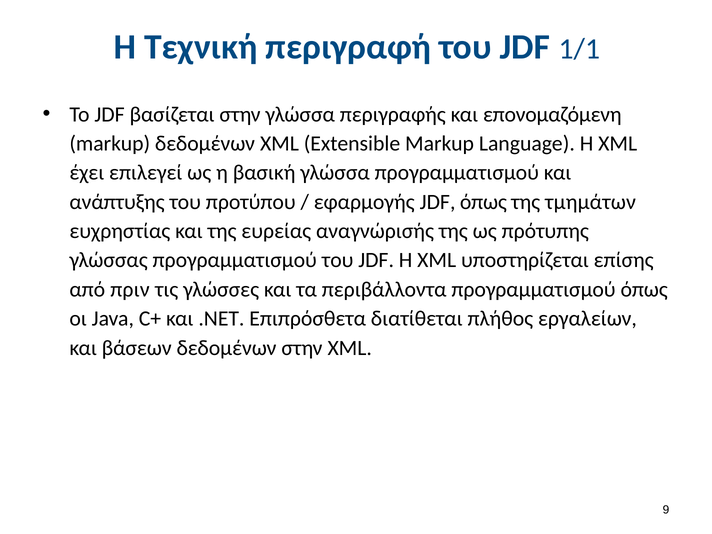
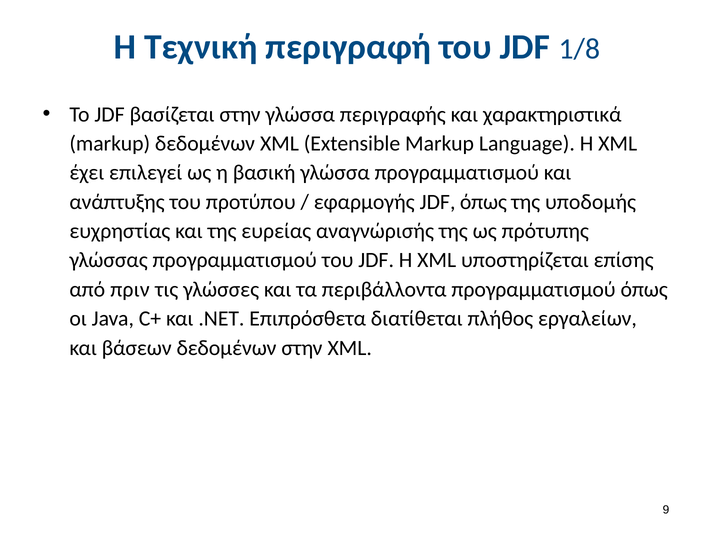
1/1: 1/1 -> 1/8 (579, 49)
επονομαζόμενη: επονομαζόμενη -> χαρακτηριστικά (552, 114)
τμημάτων: τμημάτων -> υποδομής (591, 202)
